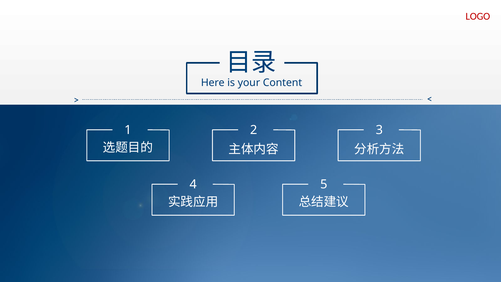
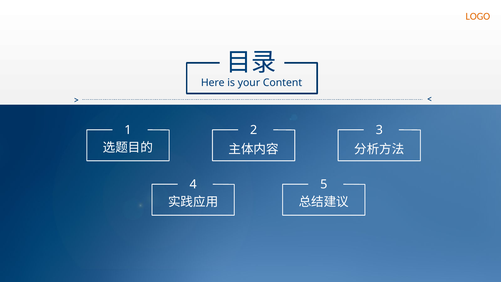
LOGO colour: red -> orange (478, 16)
